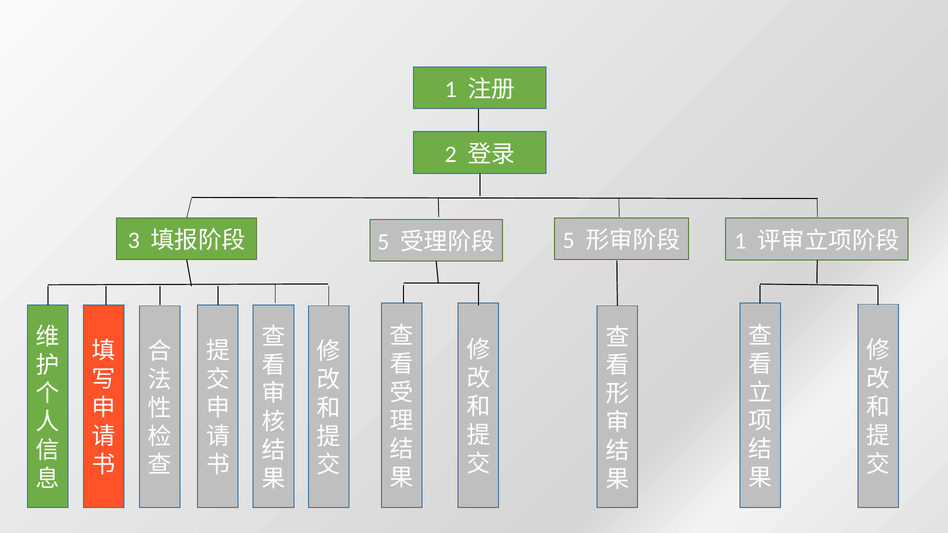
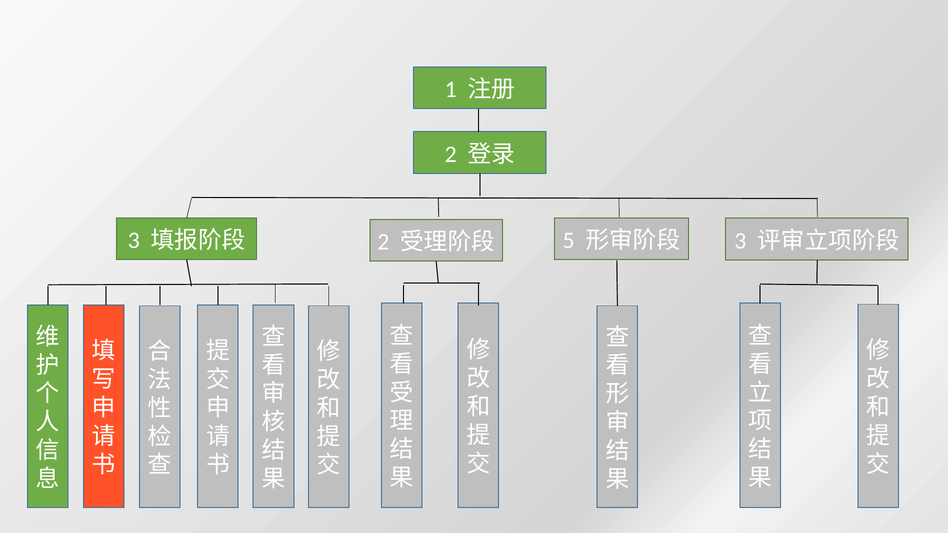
5: 5 -> 2 (383, 242)
1: 1 -> 3 (740, 241)
